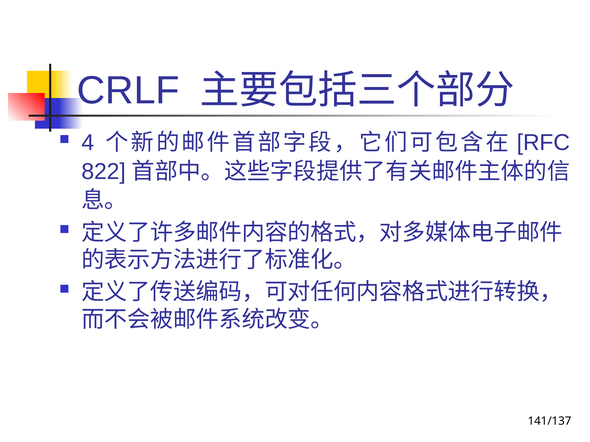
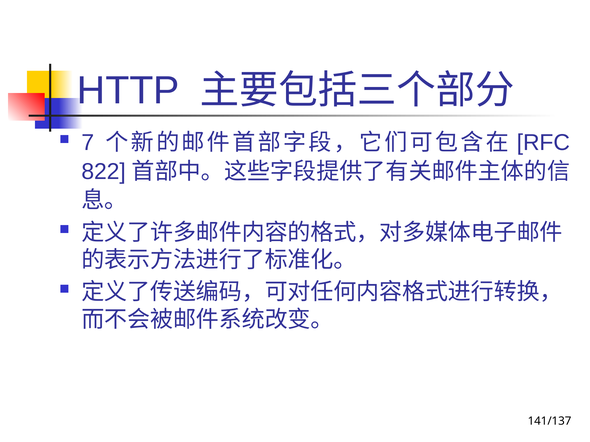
CRLF: CRLF -> HTTP (128, 91)
4: 4 -> 7 (88, 143)
